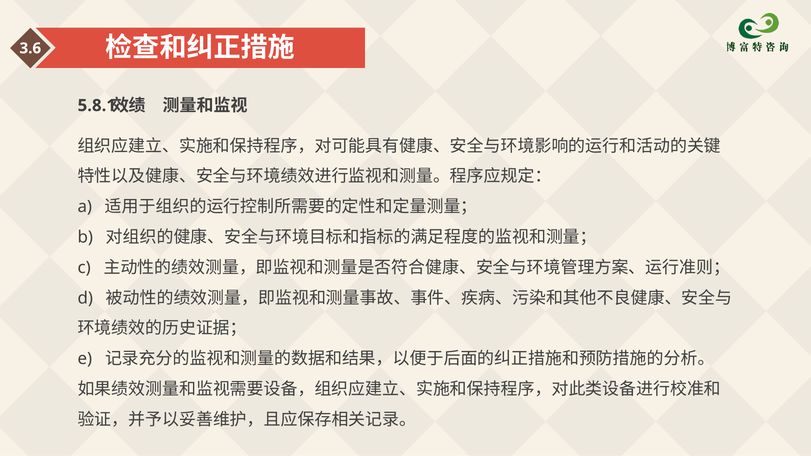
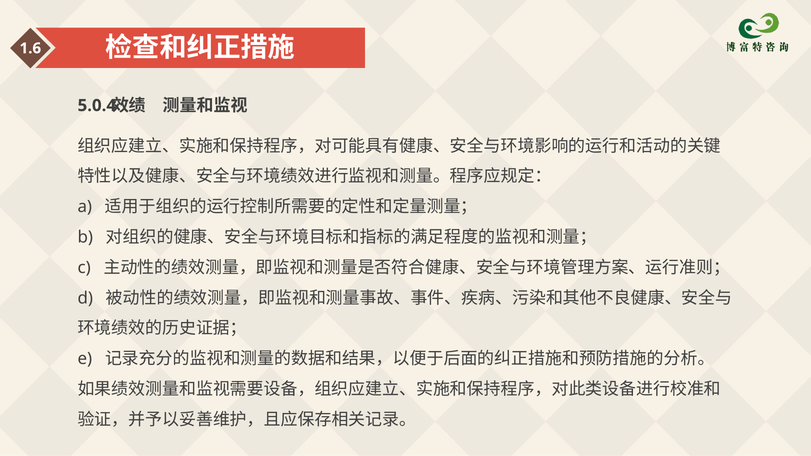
3.6: 3.6 -> 1.6 (30, 48)
5.8.1: 5.8.1 -> 5.0.4 (97, 106)
